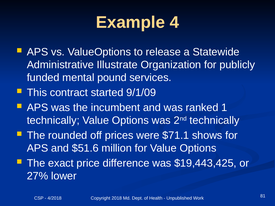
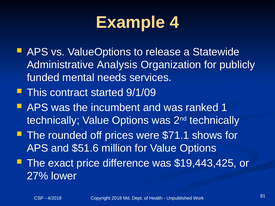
Illustrate: Illustrate -> Analysis (117, 65)
pound: pound -> needs (112, 78)
